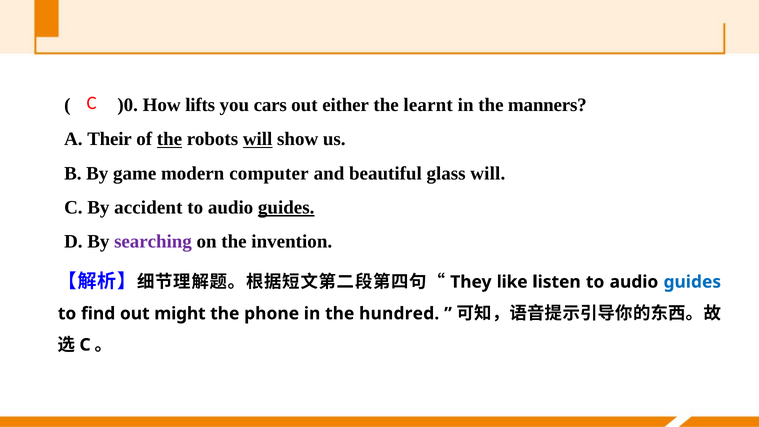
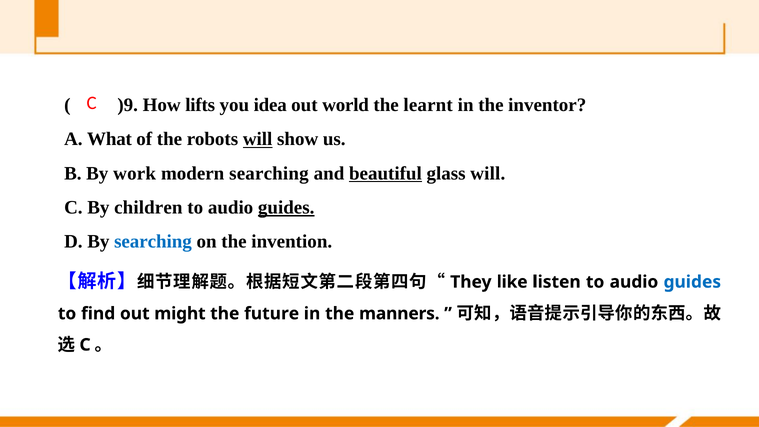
)0: )0 -> )9 (128, 105)
cars: cars -> idea (270, 105)
either: either -> world (346, 105)
manners: manners -> inventor (547, 105)
Their: Their -> What (110, 139)
the underline: present -> none (169, 139)
game: game -> work (135, 173)
modern computer: computer -> searching (269, 173)
beautiful underline: none -> present (385, 173)
accident: accident -> children (148, 208)
searching colour: purple -> blue (153, 242)
phone: phone -> future (272, 314)
hundred: hundred -> manners (399, 314)
